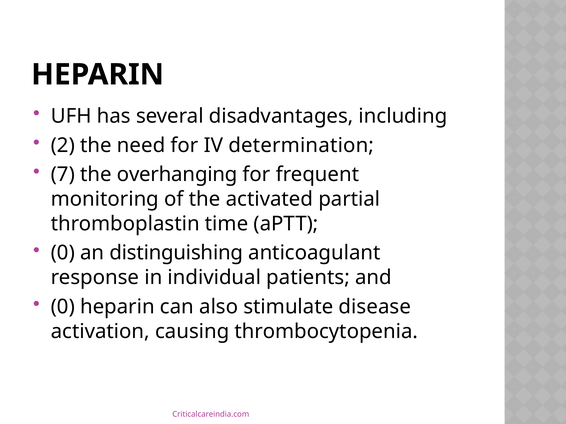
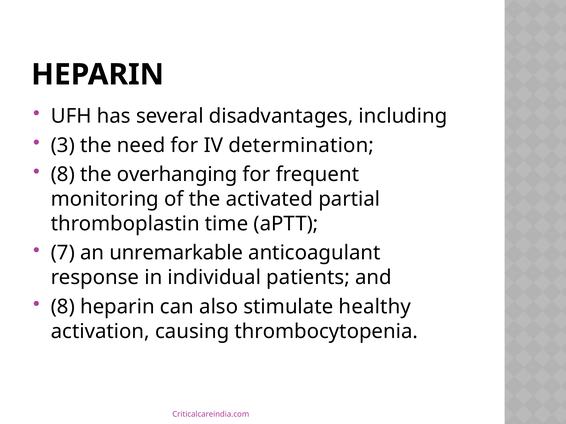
2: 2 -> 3 (63, 145)
7: 7 -> 8 (63, 175)
0: 0 -> 7 (63, 253)
distinguishing: distinguishing -> unremarkable (176, 253)
0: 0 -> 8 (63, 307)
disease: disease -> healthy (375, 307)
